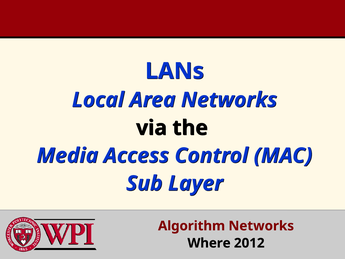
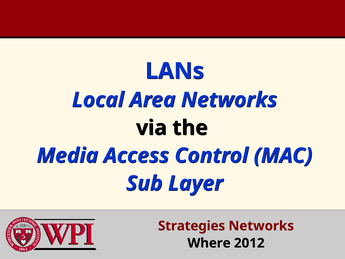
Algorithm: Algorithm -> Strategies (192, 226)
